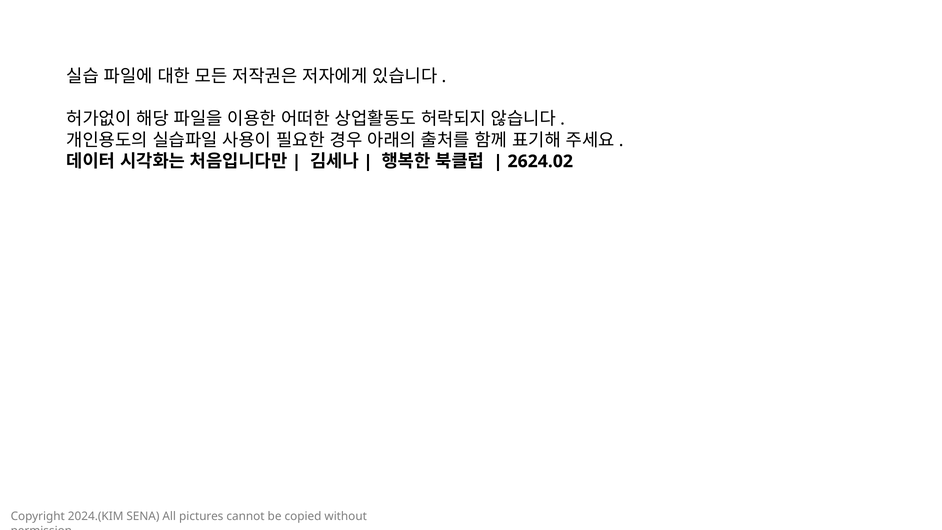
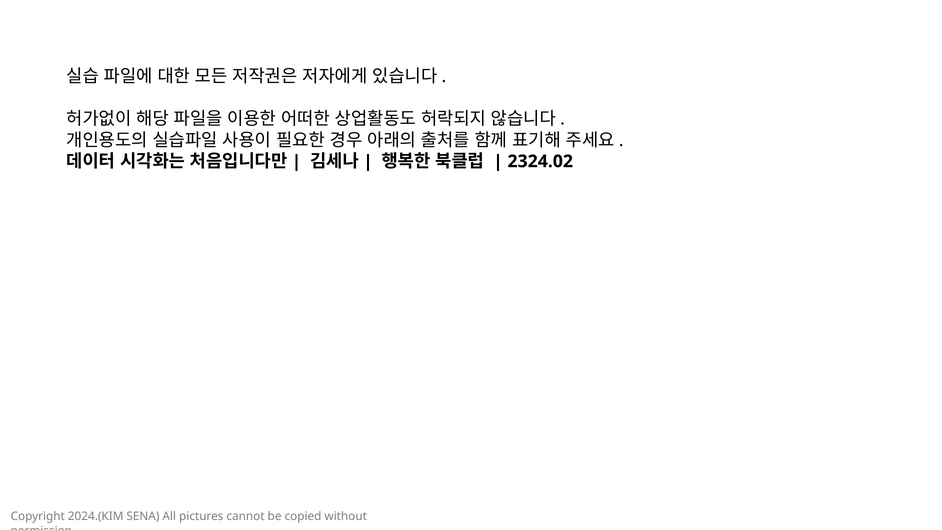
2624.02: 2624.02 -> 2324.02 (540, 161)
